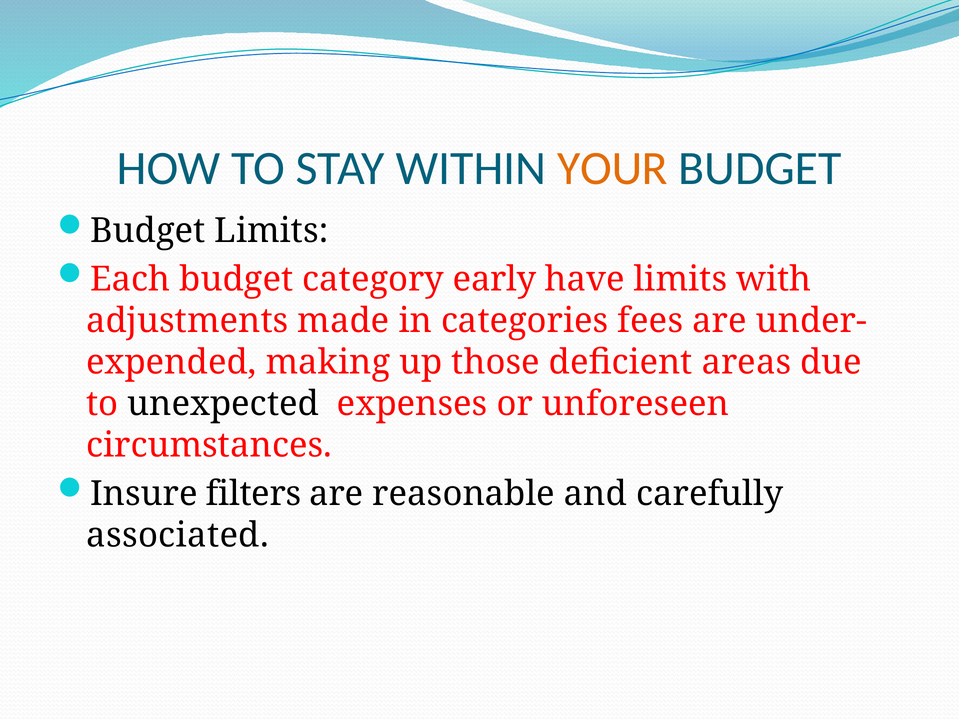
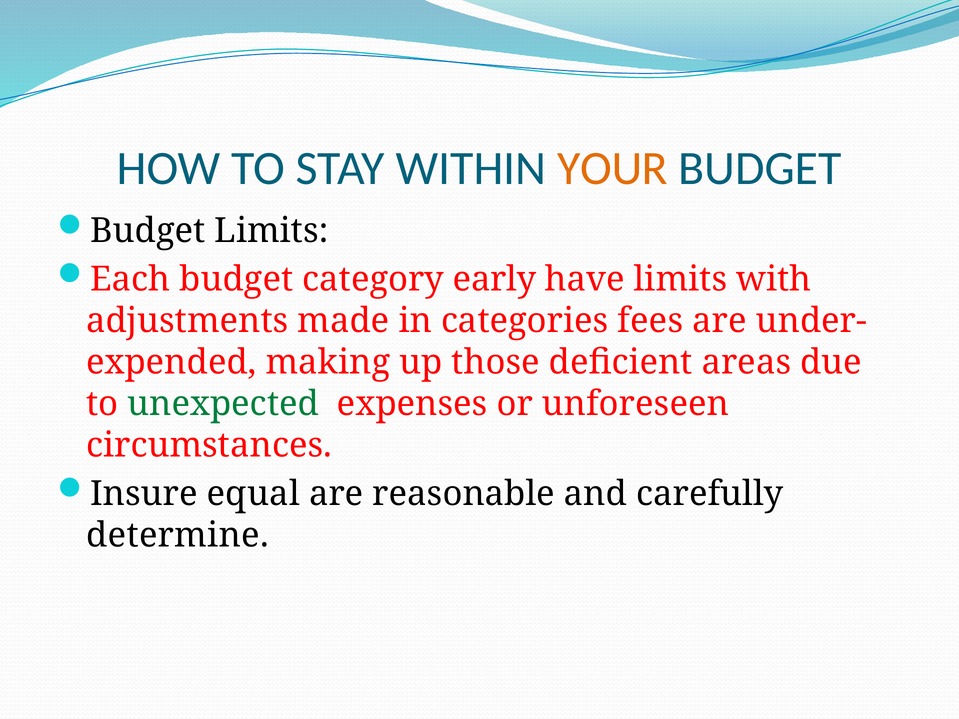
unexpected colour: black -> green (223, 404)
filters: filters -> equal (253, 494)
associated: associated -> determine (178, 535)
